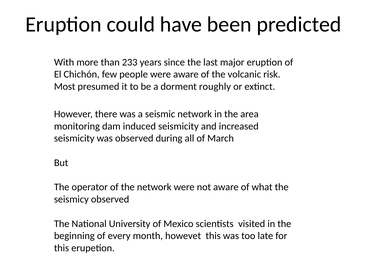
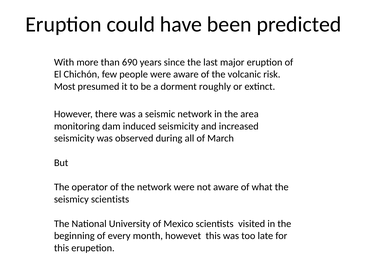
233: 233 -> 690 (130, 62)
seismicy observed: observed -> scientists (110, 200)
